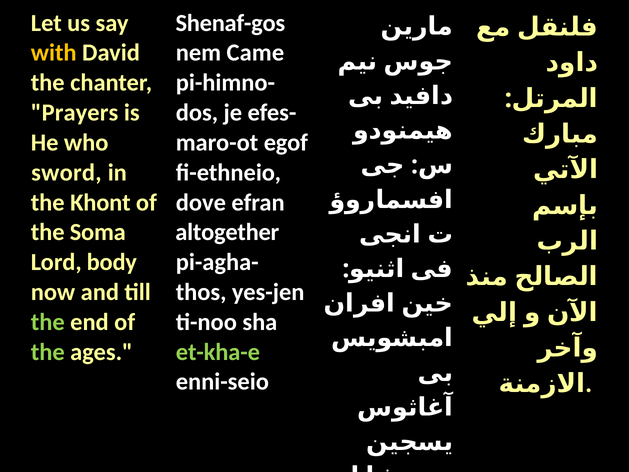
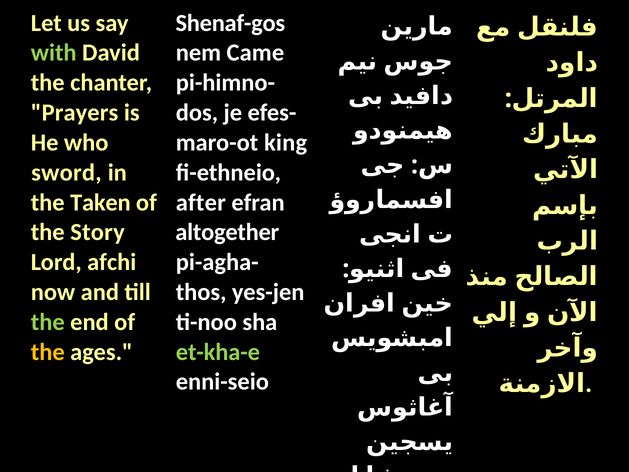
with colour: yellow -> light green (54, 53)
egof: egof -> king (286, 143)
Khont: Khont -> Taken (100, 202)
dove: dove -> after (201, 202)
Soma: Soma -> Story (98, 232)
body: body -> afchi (112, 262)
the colour: light green -> yellow (48, 352)
